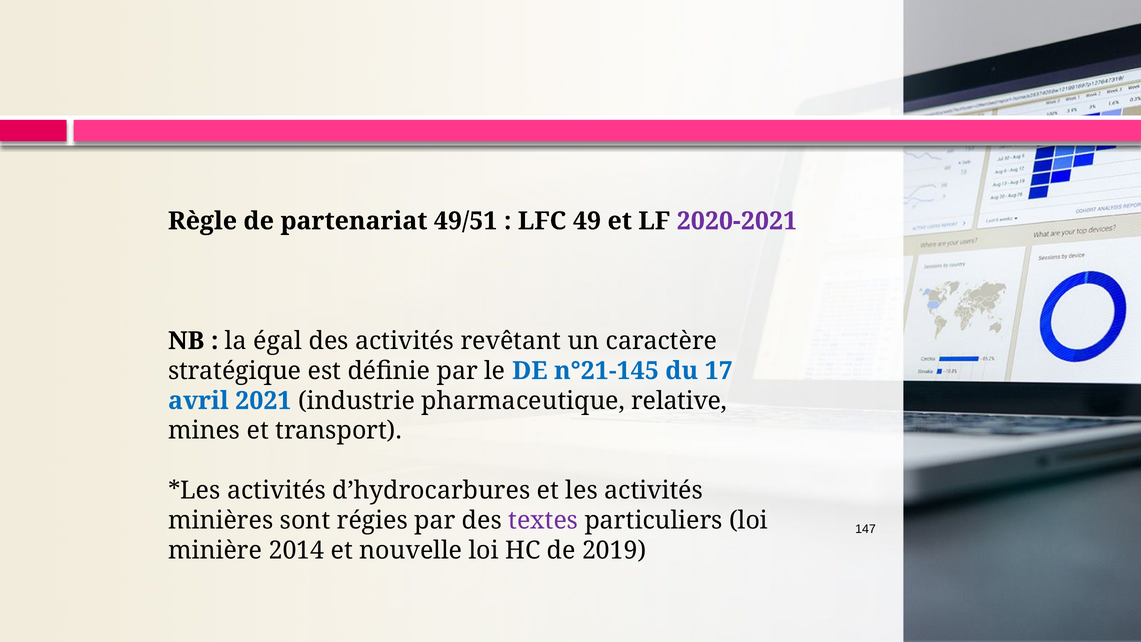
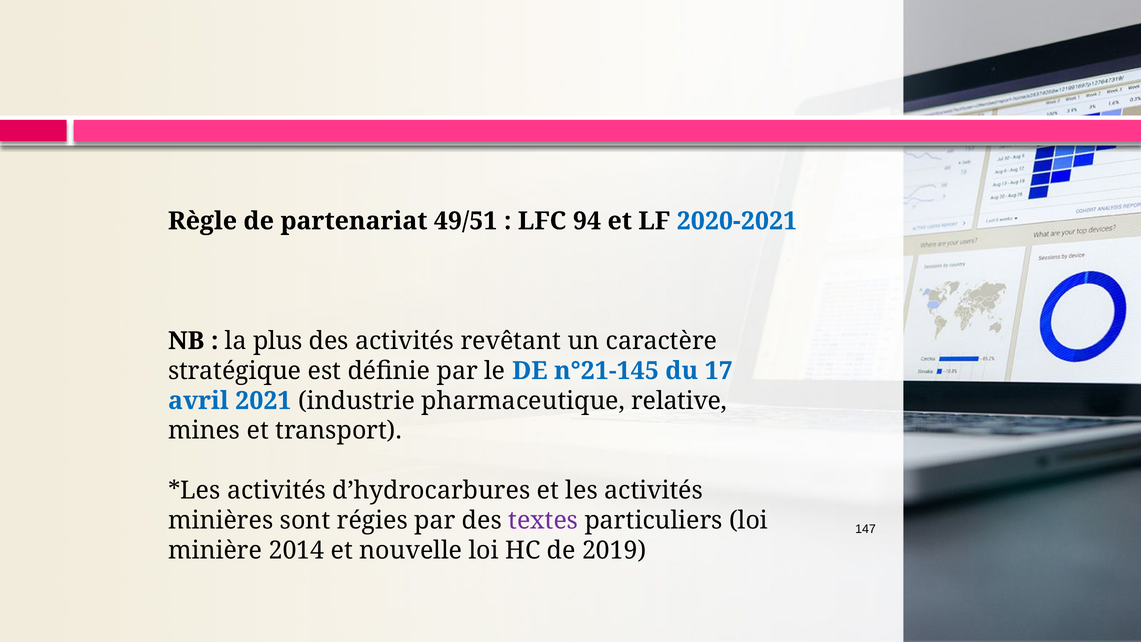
49: 49 -> 94 (587, 221)
2020-2021 colour: purple -> blue (737, 221)
égal: égal -> plus (278, 341)
